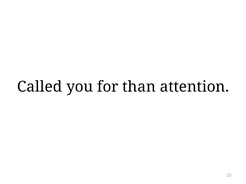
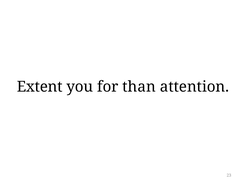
Called: Called -> Extent (40, 87)
